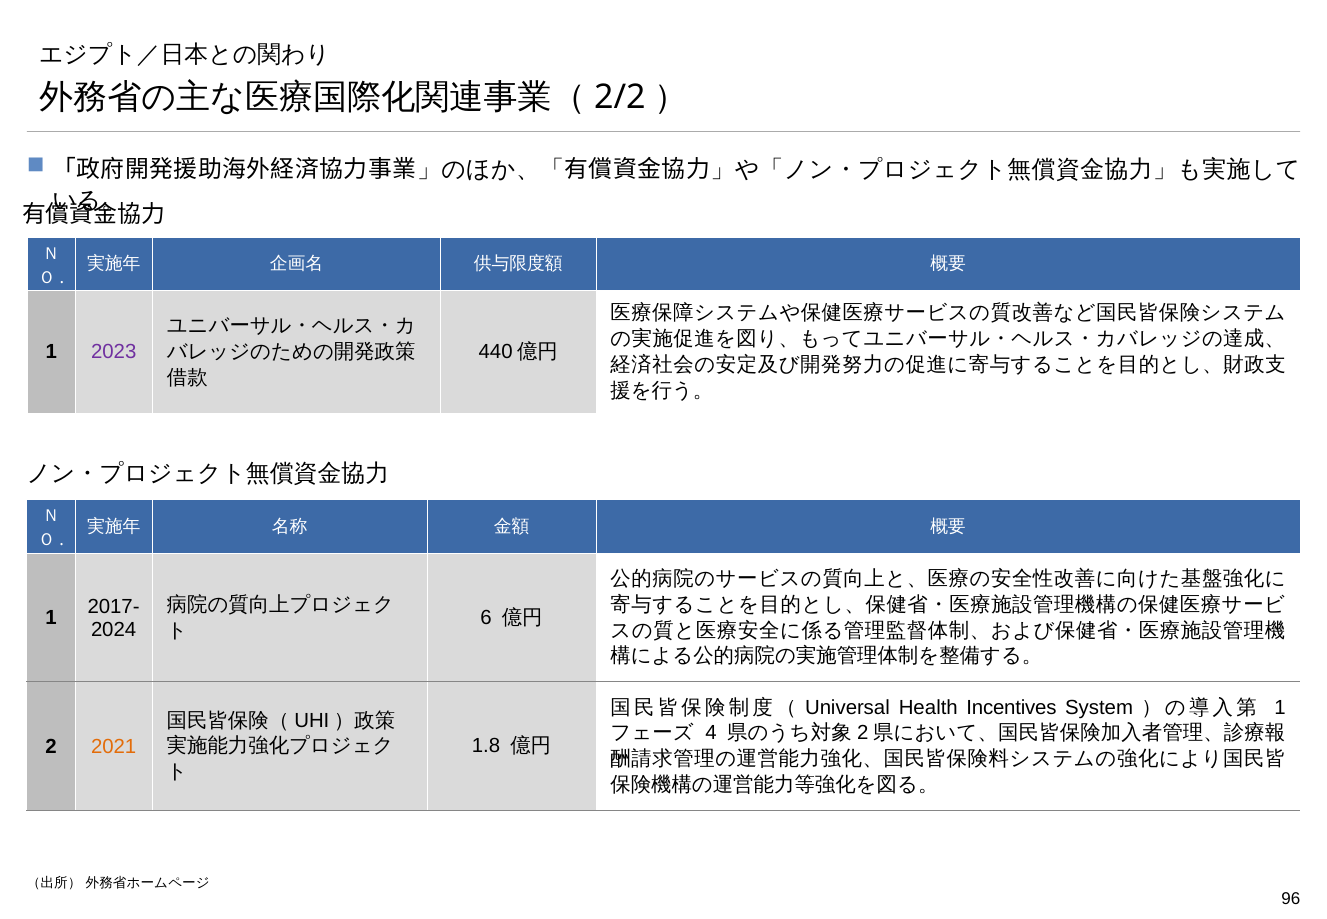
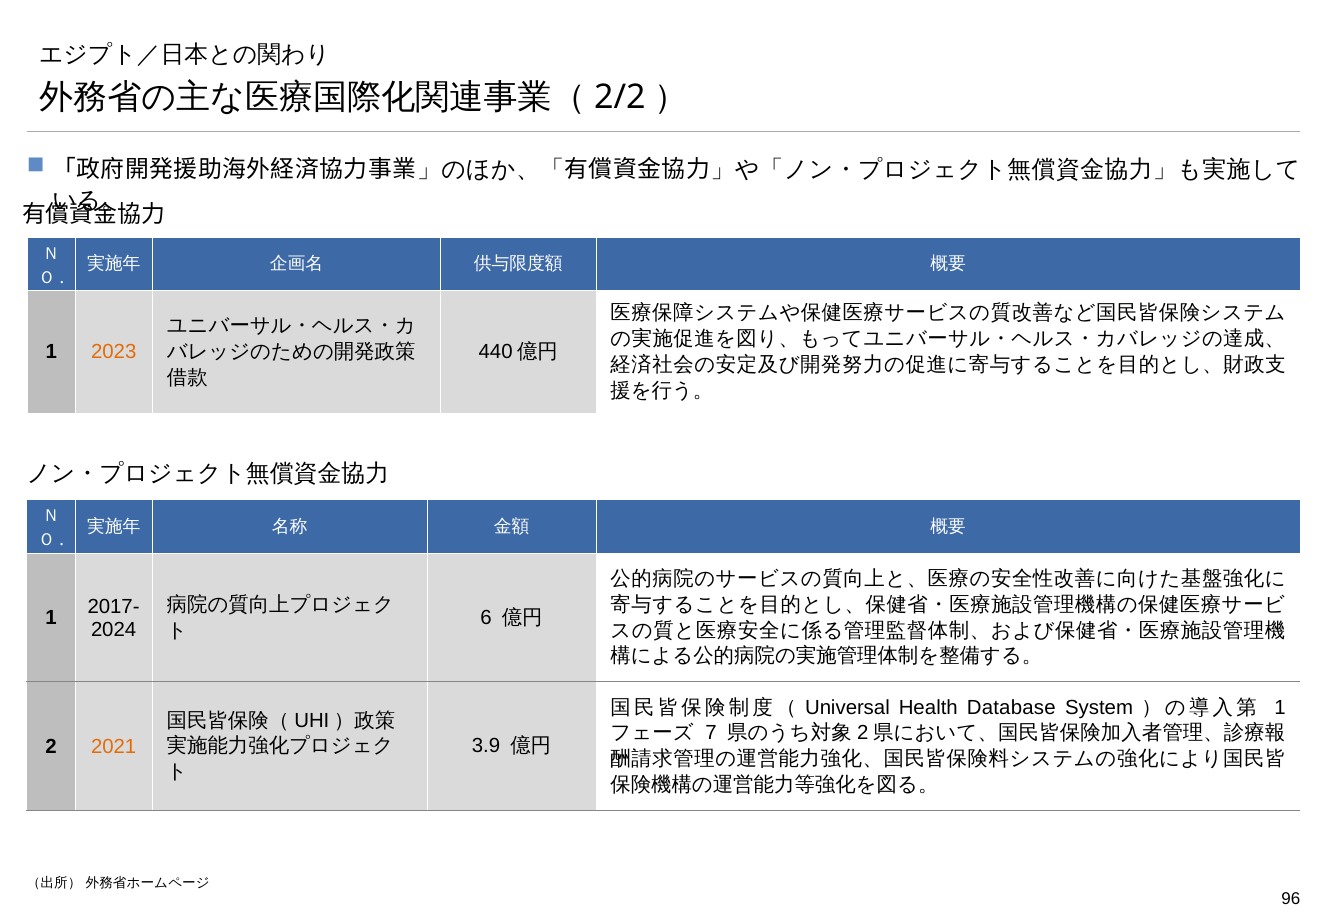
2023 colour: purple -> orange (114, 352)
Incentives: Incentives -> Database (1011, 707)
4: 4 -> 7 (711, 733)
1.8: 1.8 -> 3.9 (486, 746)
